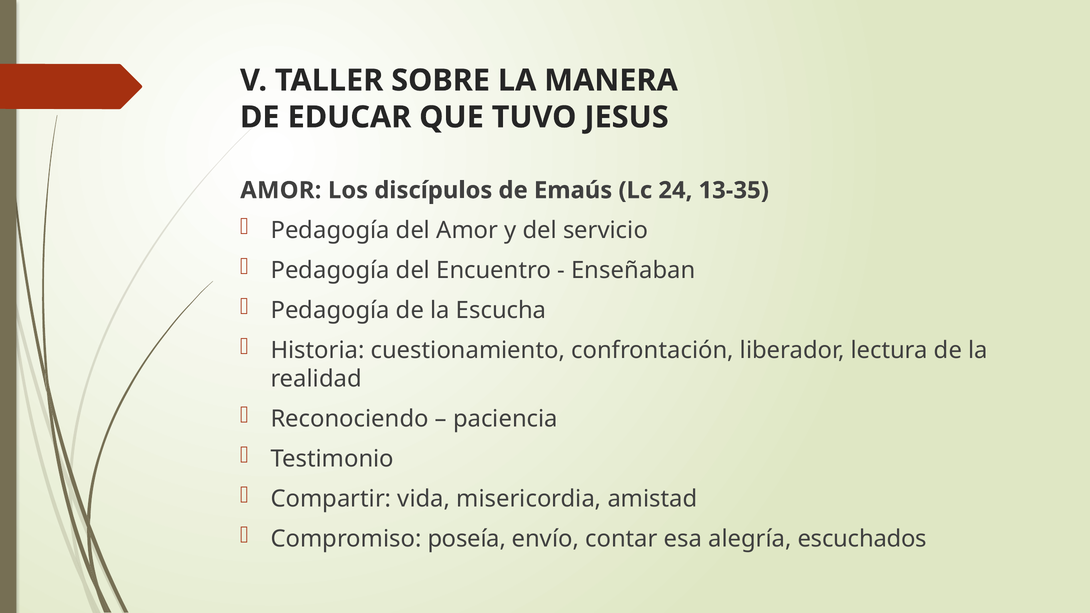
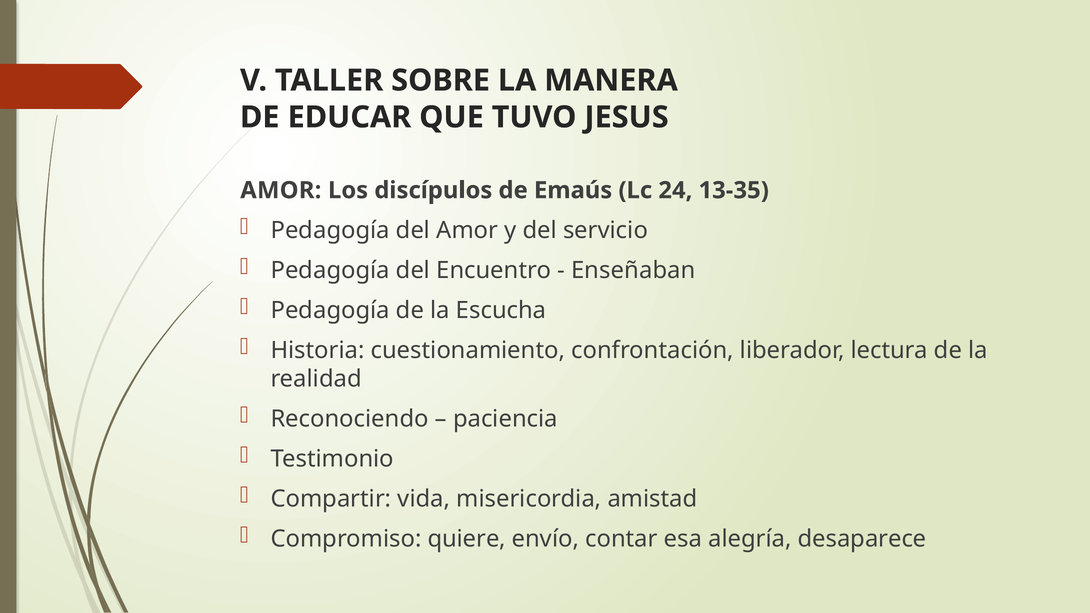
poseía: poseía -> quiere (467, 539)
escuchados: escuchados -> desaparece (862, 539)
